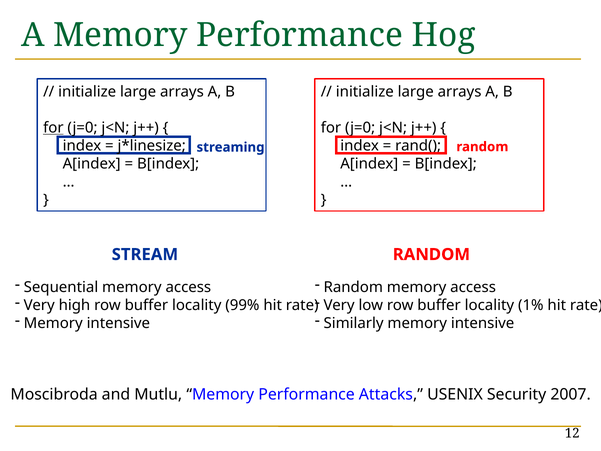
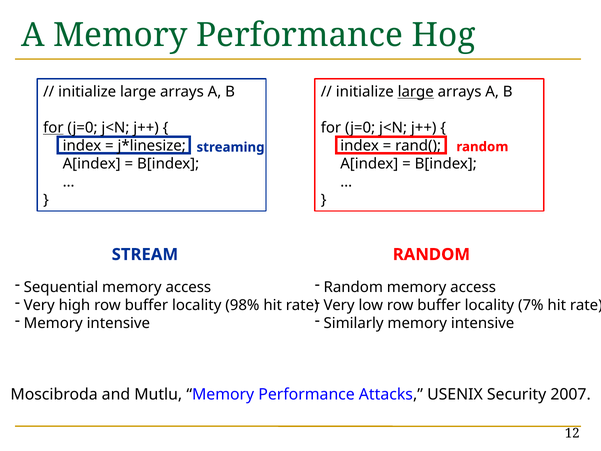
large underline: none -> present (416, 92)
99%: 99% -> 98% (242, 305)
1%: 1% -> 7% (531, 305)
